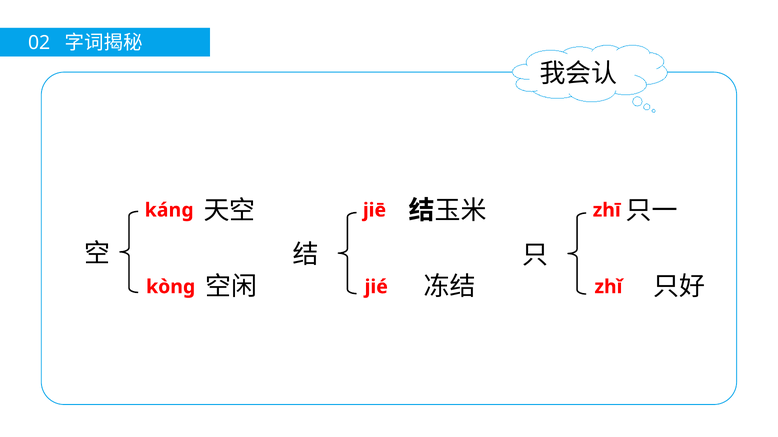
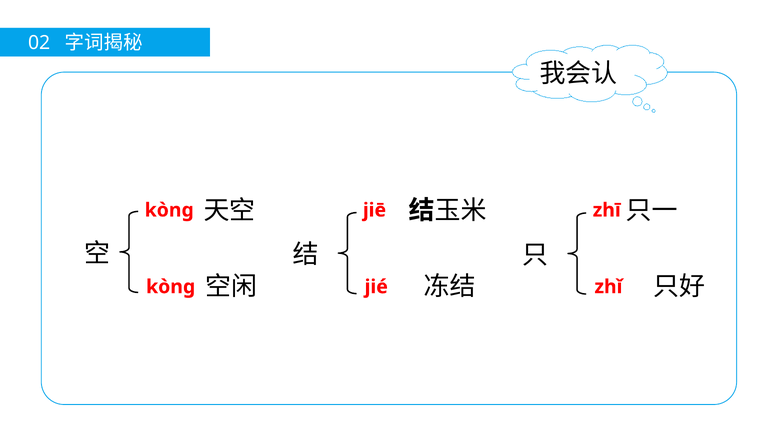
kánɡ: kánɡ -> kònɡ (169, 210)
